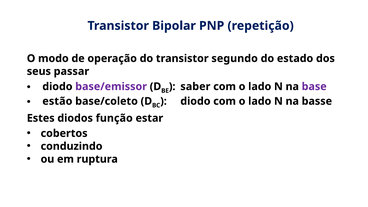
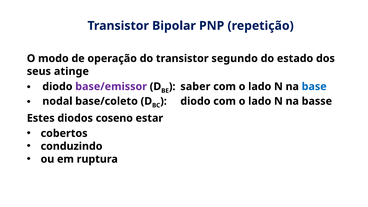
passar: passar -> atinge (71, 71)
base colour: purple -> blue (314, 87)
estão: estão -> nodal (57, 101)
função: função -> coseno (114, 118)
